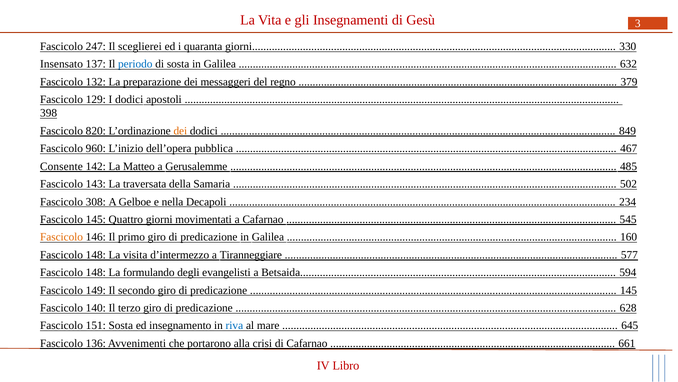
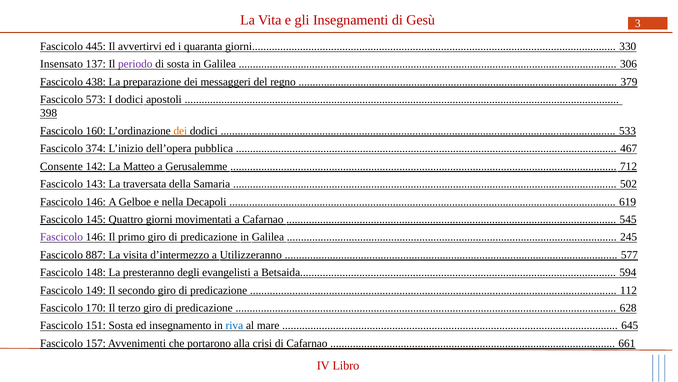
247: 247 -> 445 (96, 47)
sceglierei: sceglierei -> avvertirvi (140, 47)
periodo colour: blue -> purple (135, 64)
632: 632 -> 306 (629, 64)
132: 132 -> 438 (96, 82)
129: 129 -> 573 (96, 100)
820: 820 -> 160 (96, 131)
849: 849 -> 533 (628, 131)
960: 960 -> 374 (96, 149)
485: 485 -> 712 (629, 166)
308: 308 -> 146 (96, 202)
234: 234 -> 619 (628, 202)
Fascicolo colour: orange -> purple (62, 237)
160: 160 -> 245 (629, 237)
148: 148 -> 887 (96, 255)
Tiranneggiare: Tiranneggiare -> Utilizzeranno (251, 255)
formulando: formulando -> presteranno (149, 272)
145: 145 -> 112 (629, 290)
140: 140 -> 170 (96, 308)
136: 136 -> 157 (96, 343)
